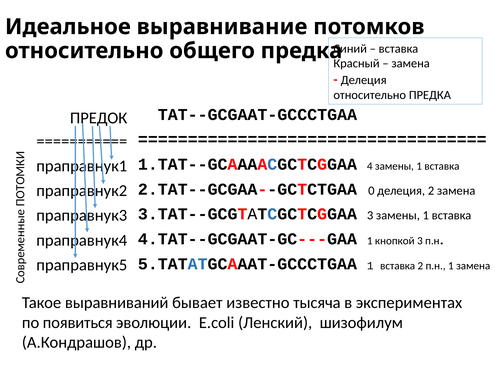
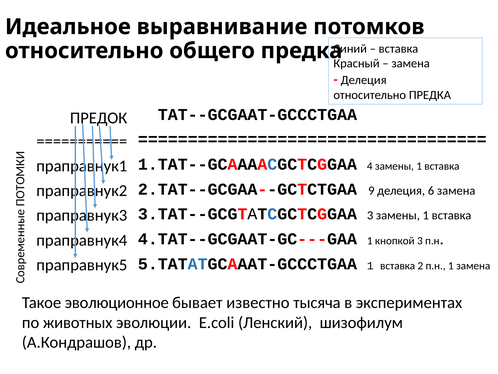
0: 0 -> 9 (371, 190)
делеция 2: 2 -> 6 (431, 190)
выравниваний: выравниваний -> эволюционное (117, 302)
появиться: появиться -> животных (78, 322)
